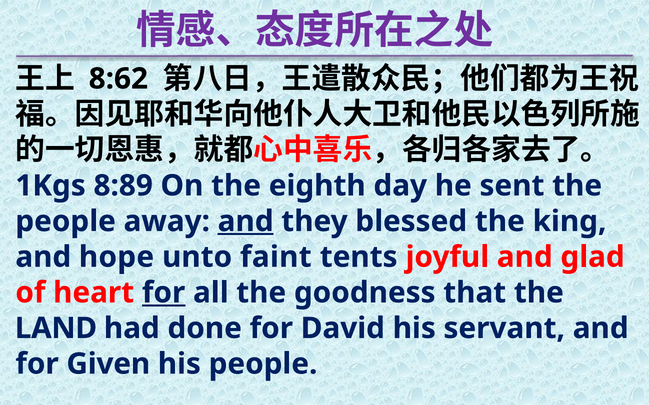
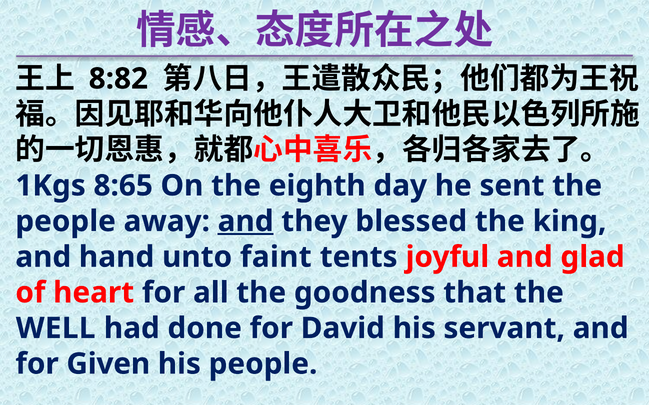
8:62: 8:62 -> 8:82 (118, 79)
8:89: 8:89 -> 8:65 (123, 186)
hope: hope -> hand (117, 257)
for underline: present -> none (164, 293)
LAND: LAND -> WELL (56, 329)
